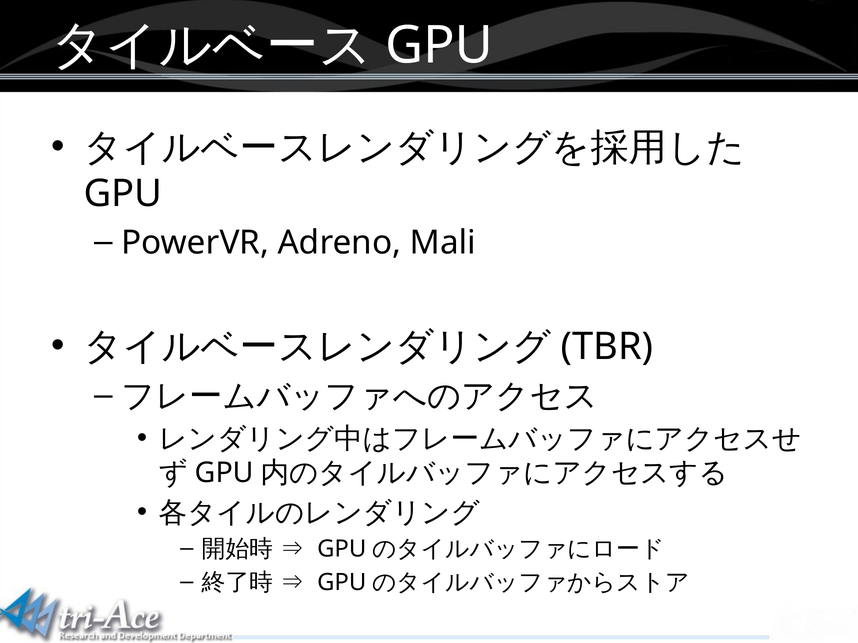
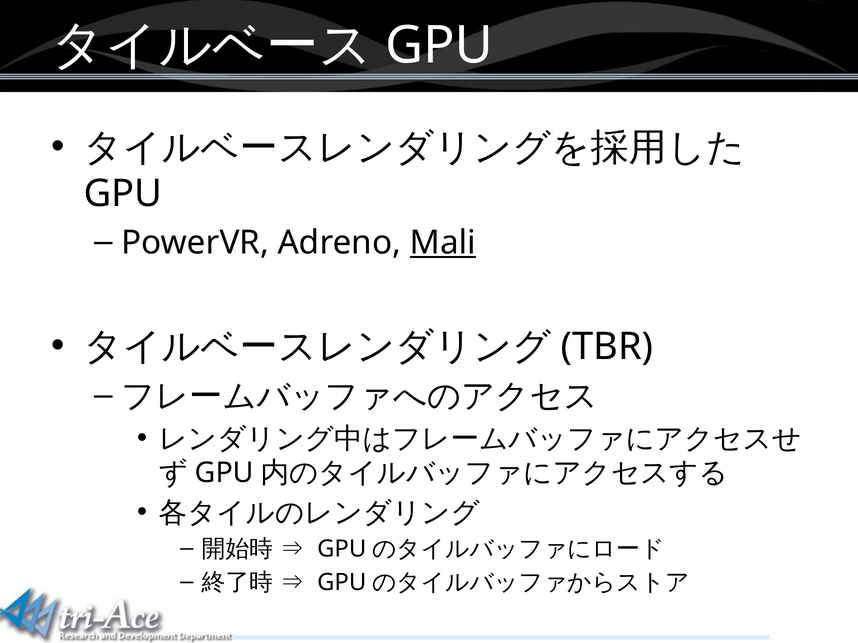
Mali underline: none -> present (443, 243)
